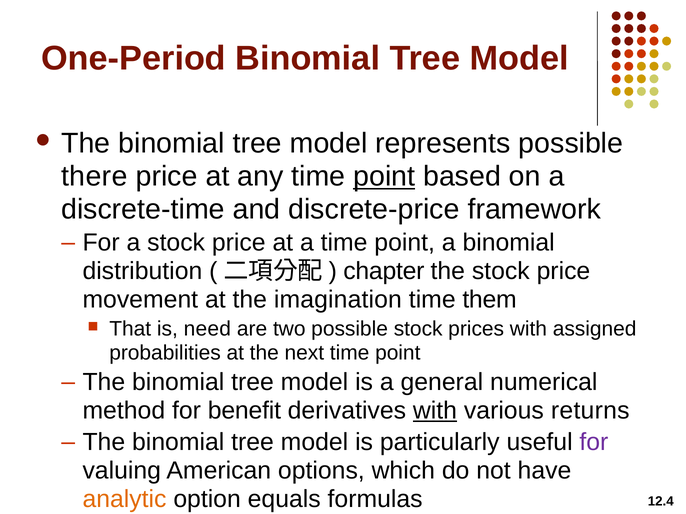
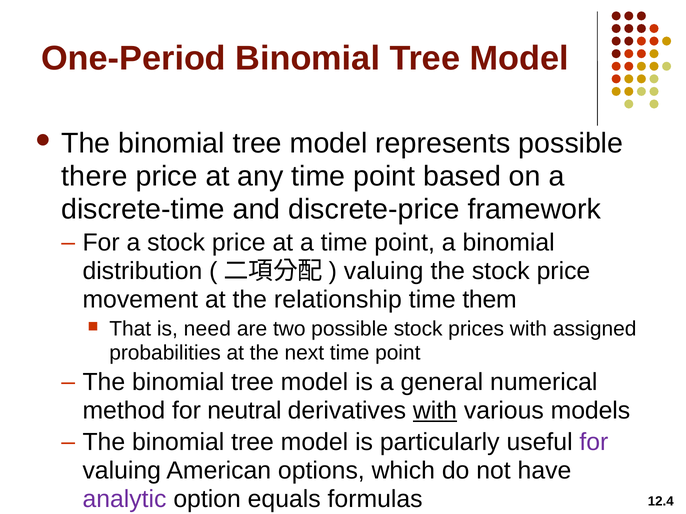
point underline: present -> none (384, 177)
chapter: chapter -> valuing (384, 272)
imagination: imagination -> relationship (338, 300)
benefit: benefit -> neutral (244, 411)
returns: returns -> models (590, 411)
analytic colour: orange -> purple (125, 500)
